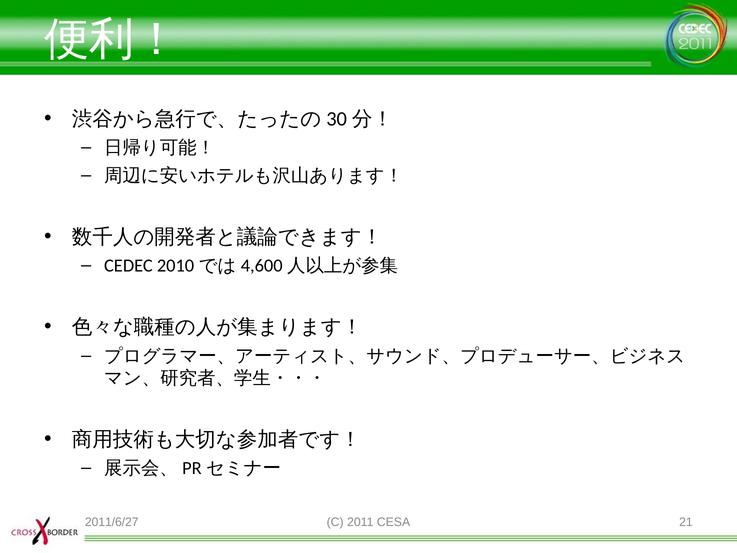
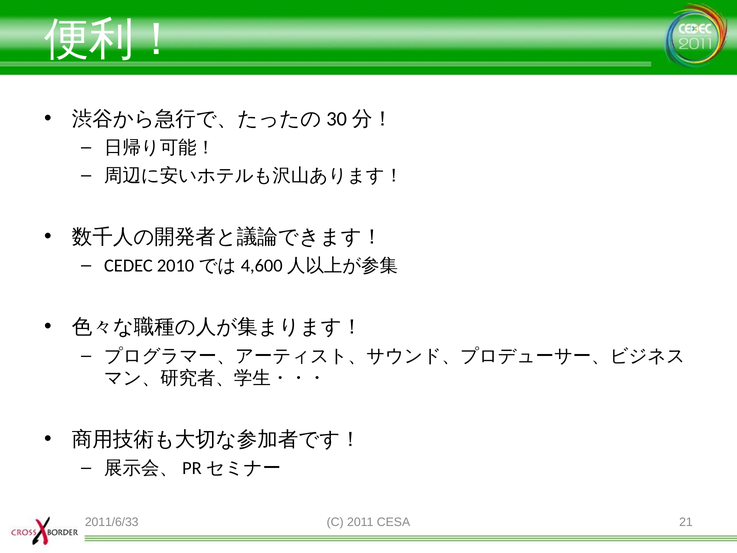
2011/6/27: 2011/6/27 -> 2011/6/33 (112, 522)
